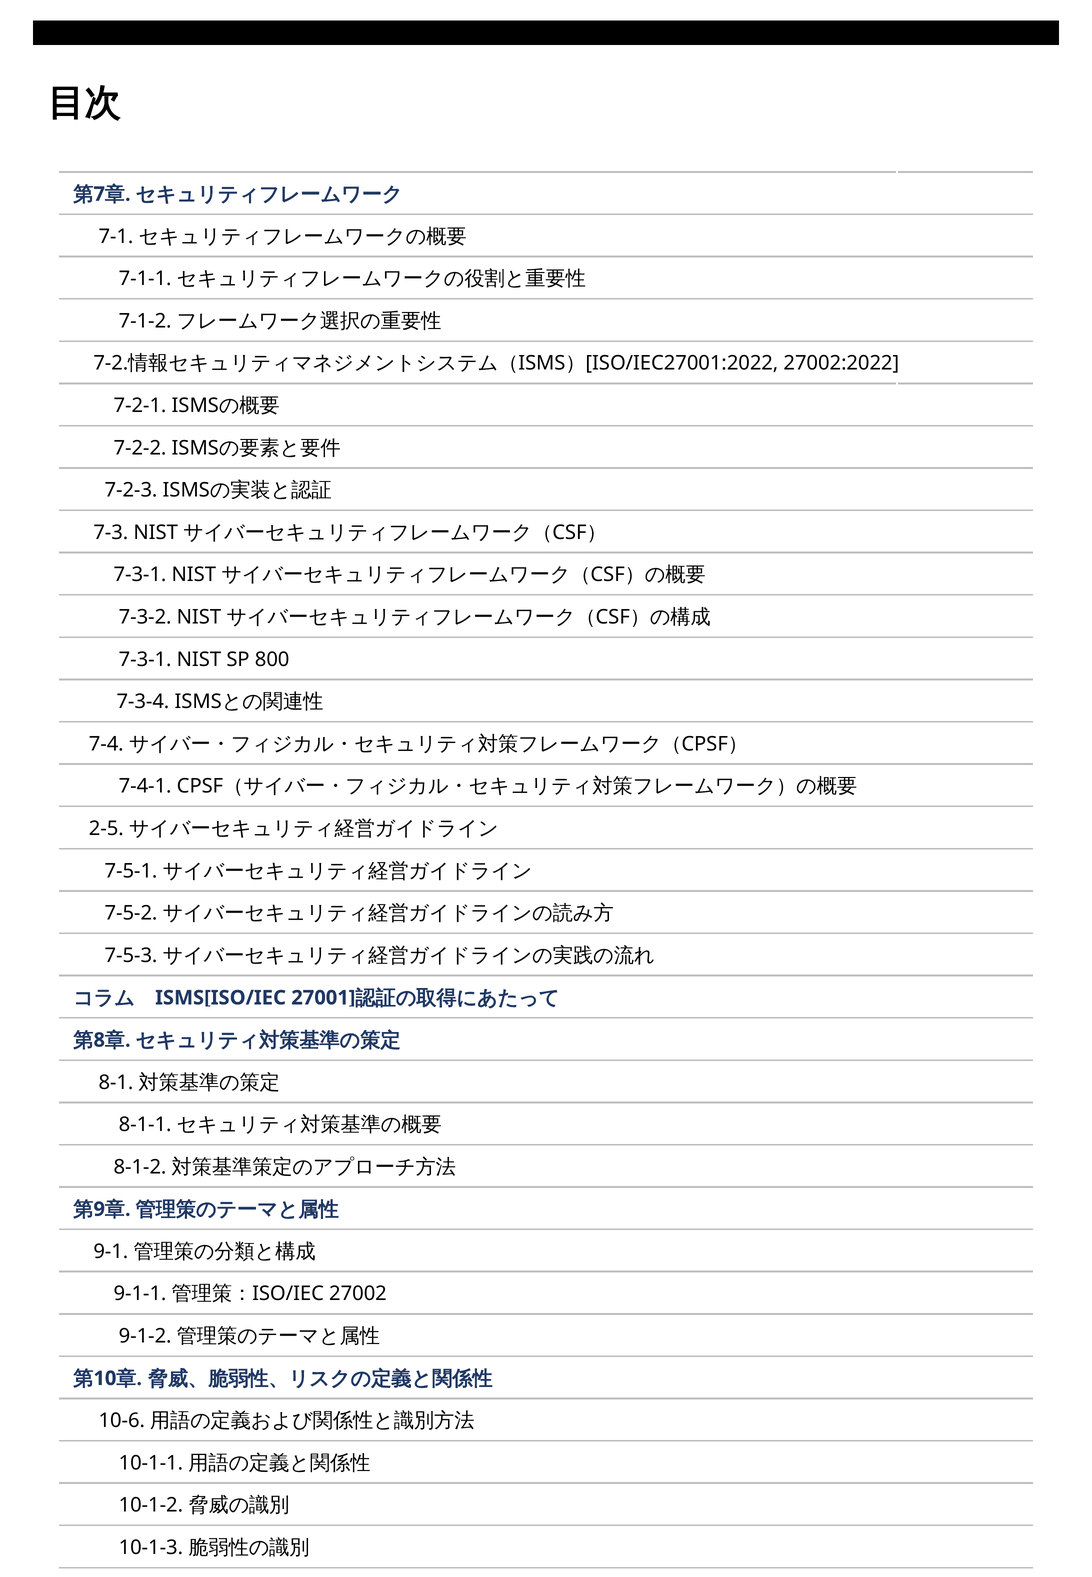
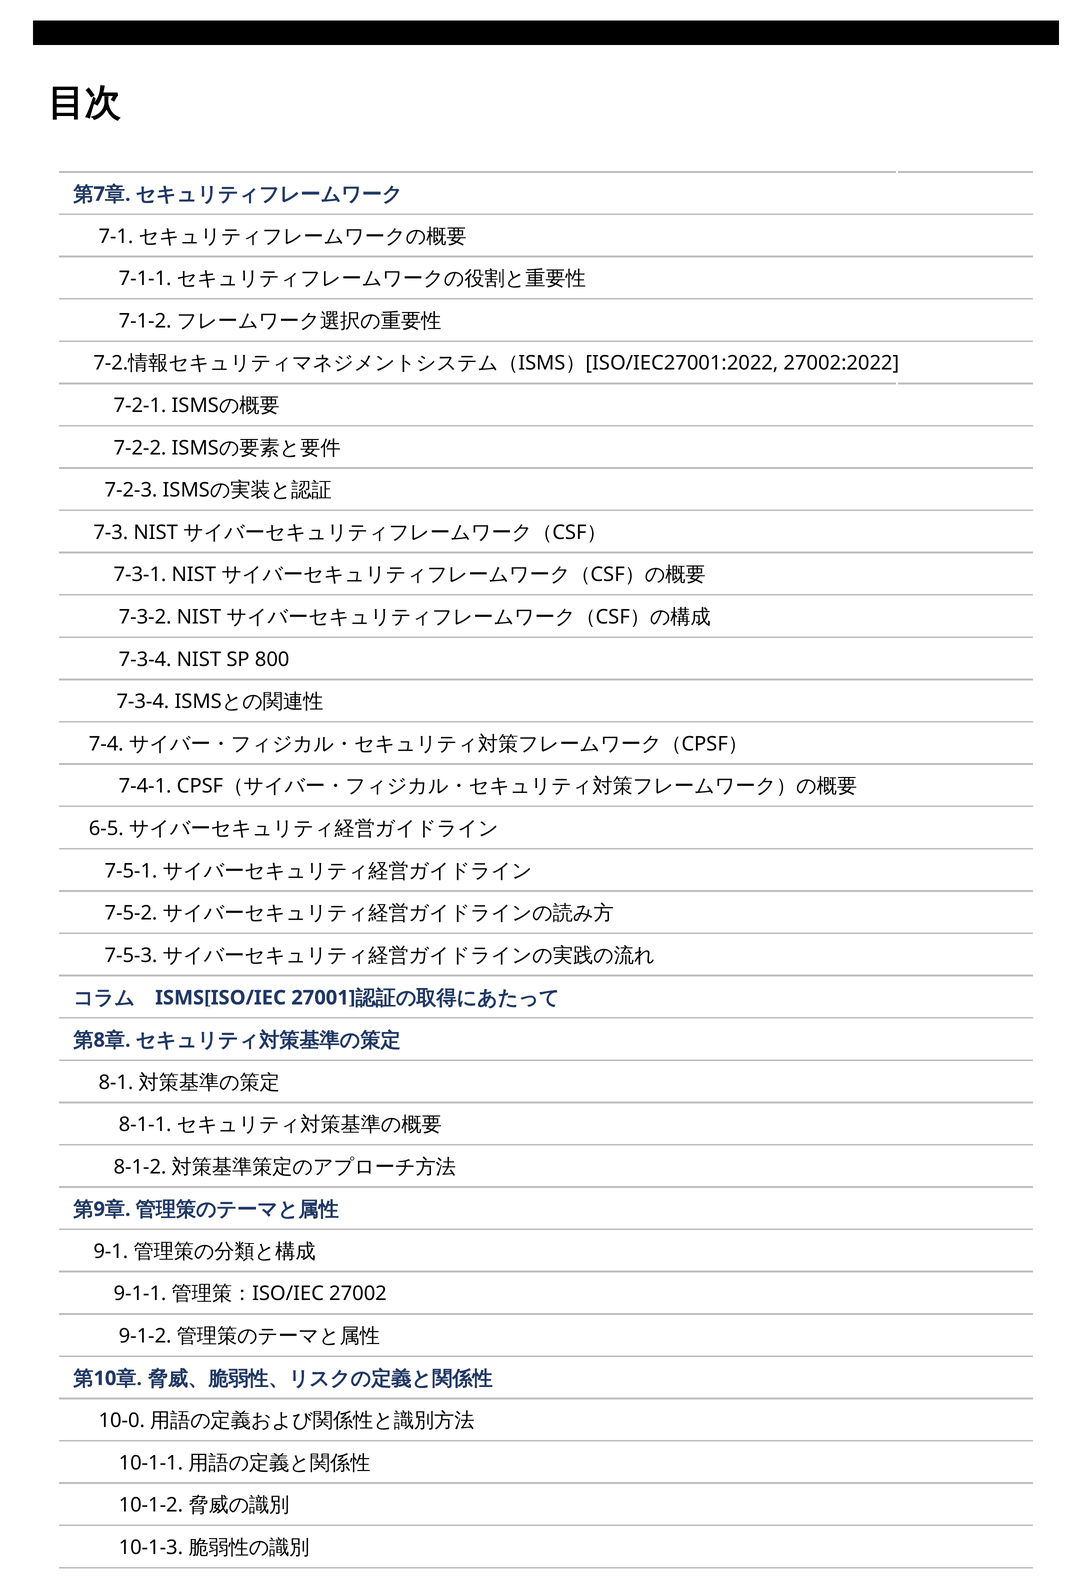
7-3-1: 7-3-1 -> 7-3-4 (145, 660)
2-5: 2-5 -> 6-5 (106, 829)
10-6: 10-6 -> 10-0 (122, 1421)
